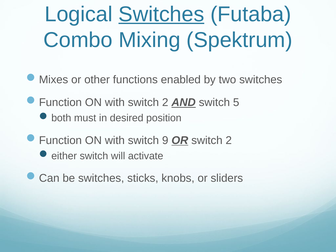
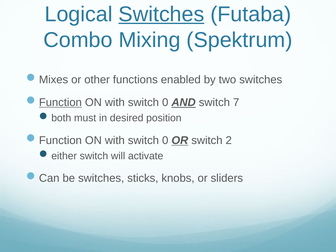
Function underline: none -> present (60, 102)
2: 2 -> 0 (165, 102)
5: 5 -> 7 (236, 102)
9: 9 -> 0 (165, 140)
